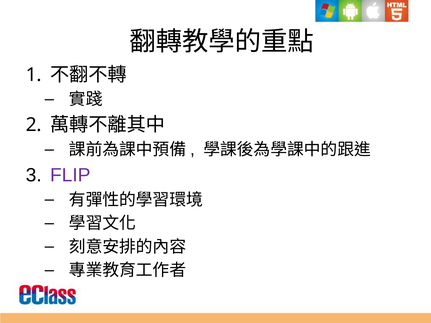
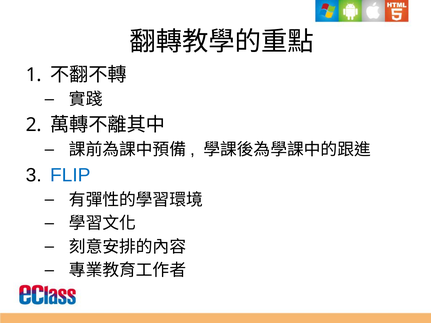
FLIP colour: purple -> blue (70, 175)
